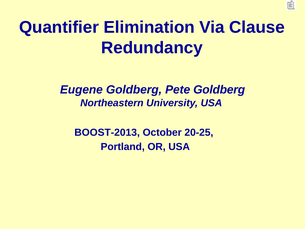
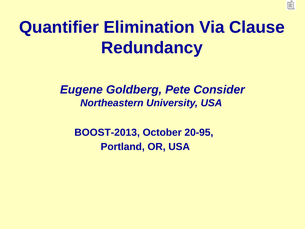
Pete Goldberg: Goldberg -> Consider (219, 90)
20-25: 20-25 -> 20-95 (199, 132)
